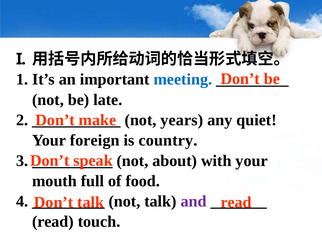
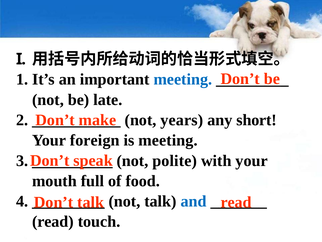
quiet: quiet -> short (257, 120)
is country: country -> meeting (168, 140)
about: about -> polite (175, 160)
and colour: purple -> blue (194, 201)
